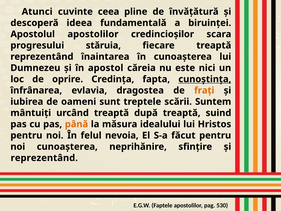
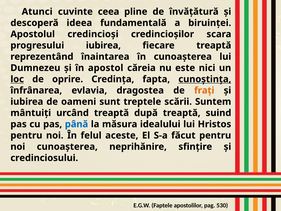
Apostolul apostolilor: apostolilor -> credincioşi (93, 34)
progresului stăruia: stăruia -> iubirea (103, 45)
loc underline: none -> present (17, 79)
până colour: orange -> blue (76, 124)
nevoia: nevoia -> aceste (122, 135)
reprezentând: reprezentând -> credinciosului (44, 158)
